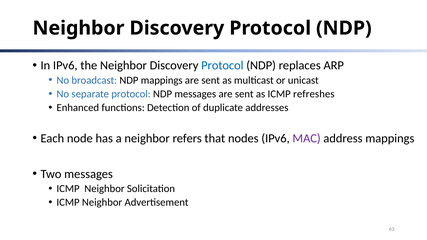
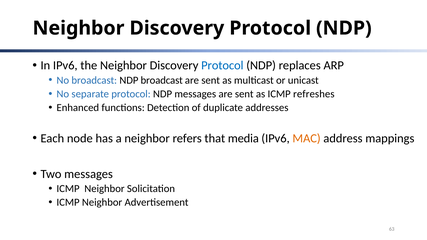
NDP mappings: mappings -> broadcast (162, 80)
nodes: nodes -> media (243, 138)
MAC colour: purple -> orange (307, 138)
